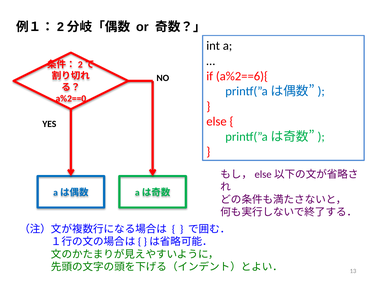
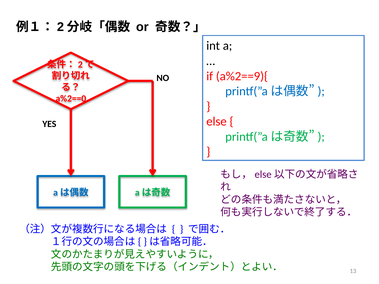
a%2==6){: a%2==6){ -> a%2==9){ (242, 76)
